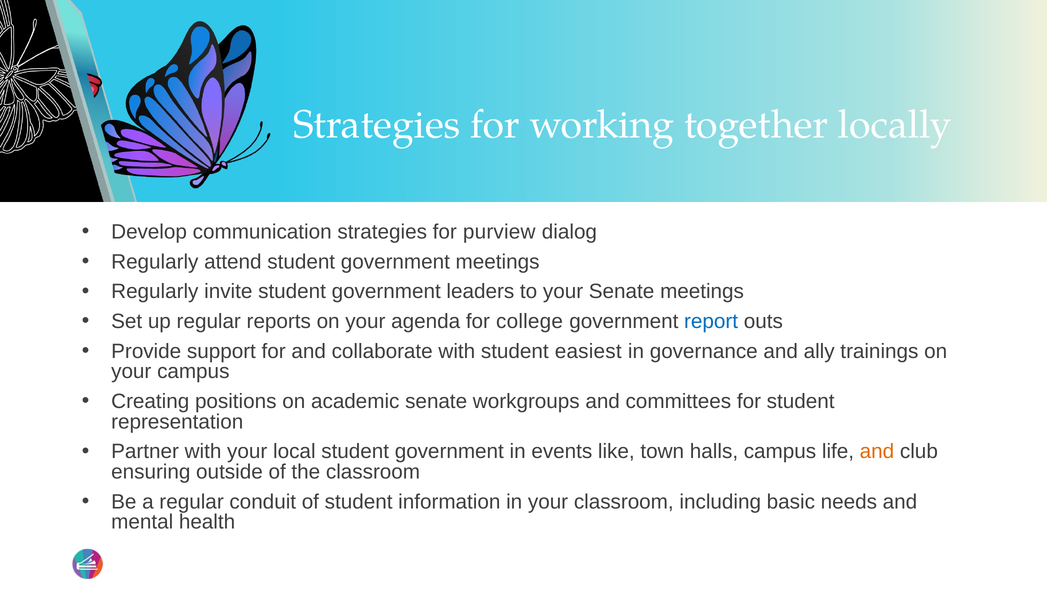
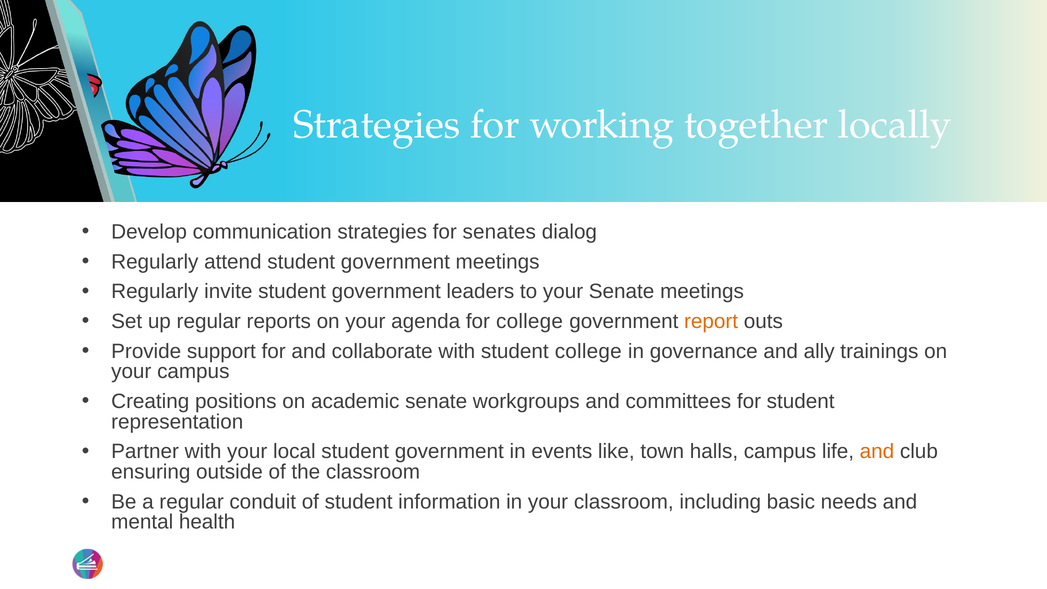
purview: purview -> senates (499, 232)
report colour: blue -> orange (711, 322)
student easiest: easiest -> college (588, 351)
